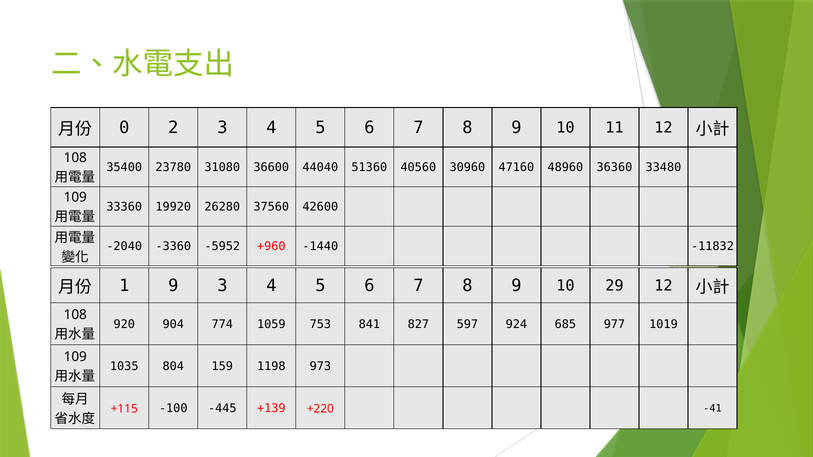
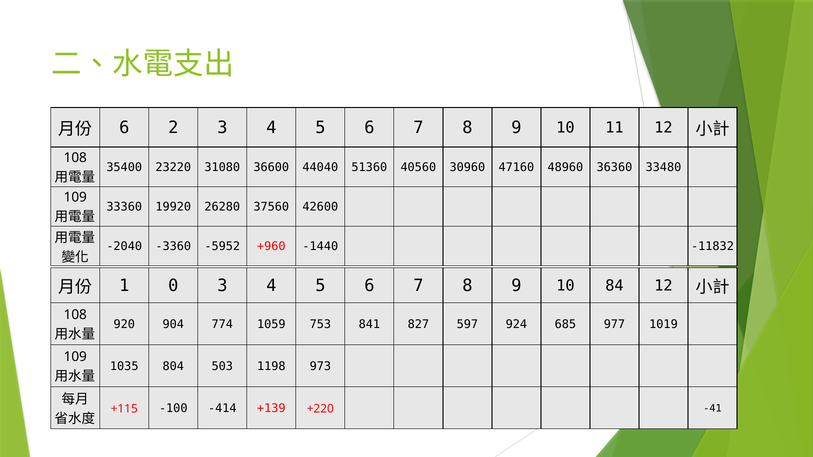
0: 0 -> 6 (124, 128)
23780: 23780 -> 23220 (173, 167)
1 9: 9 -> 0 (173, 286)
29: 29 -> 84 (614, 286)
159: 159 -> 503 (222, 366)
-445: -445 -> -414 (222, 408)
